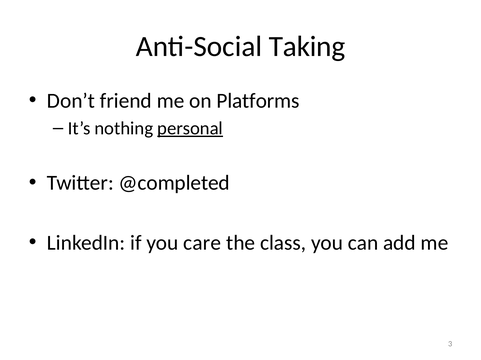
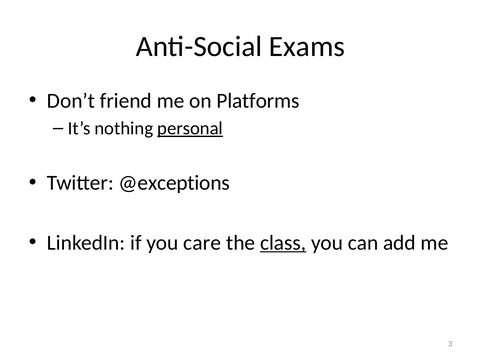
Taking: Taking -> Exams (307, 47)
@completed: @completed -> @exceptions (174, 183)
class underline: none -> present (283, 243)
